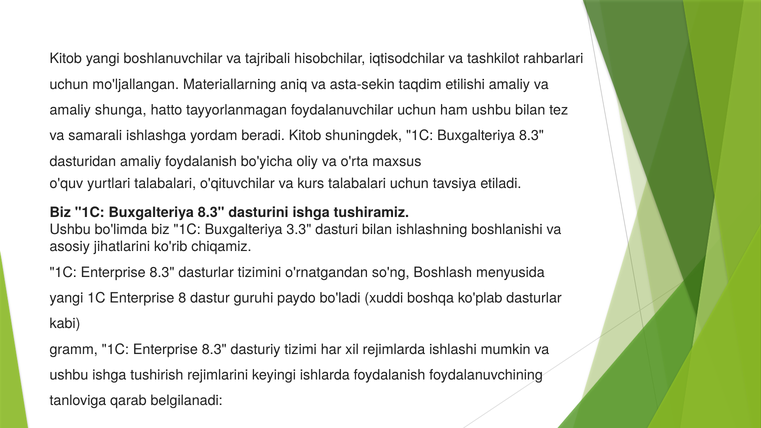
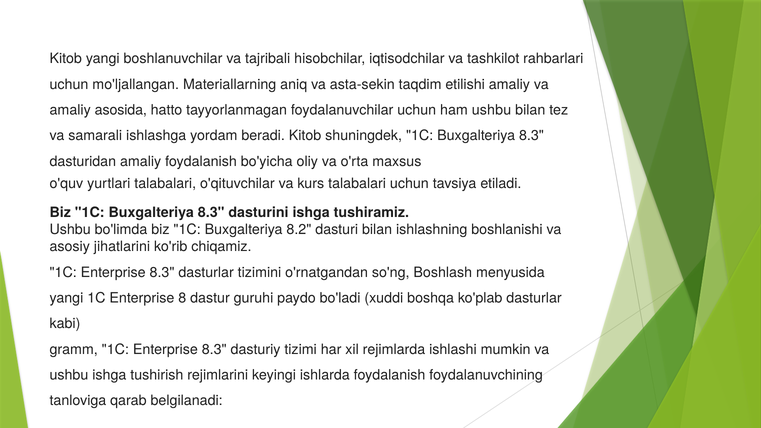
shunga: shunga -> asosida (121, 110)
3.3: 3.3 -> 8.2 (299, 230)
